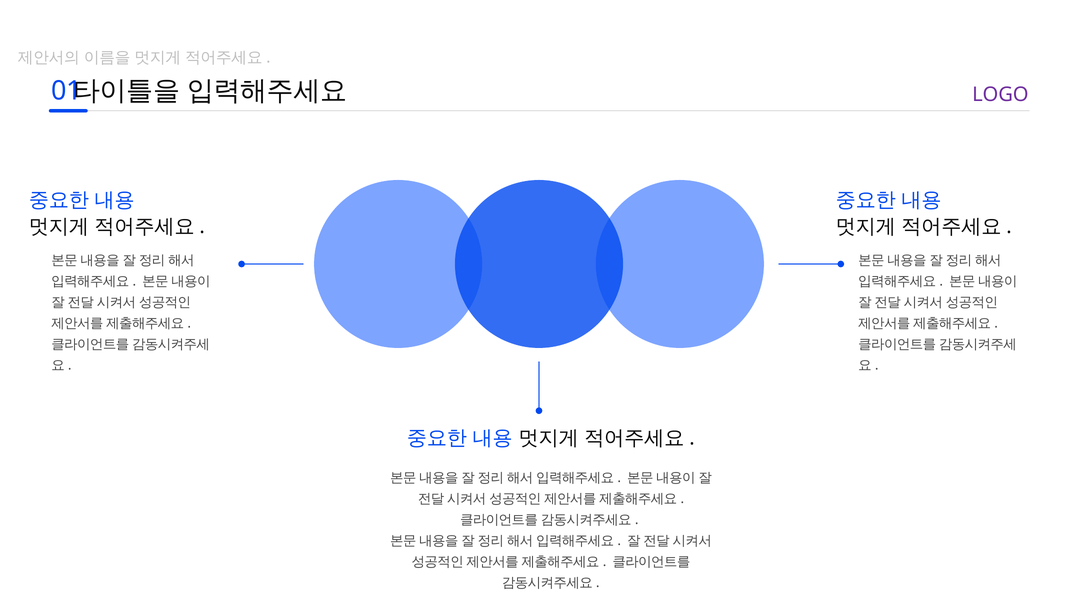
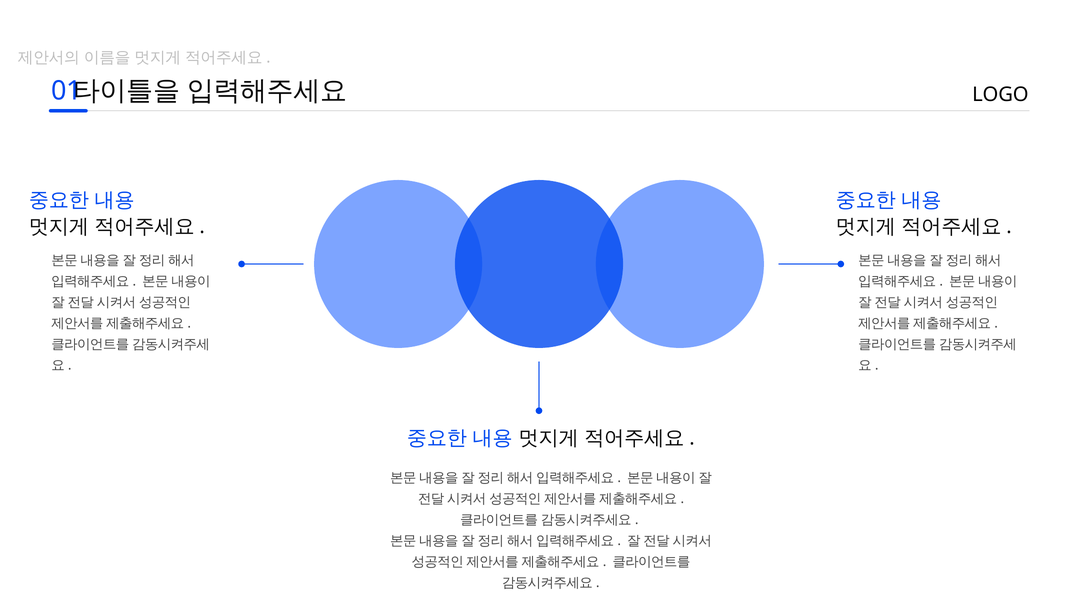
LOGO colour: purple -> black (1000, 95)
